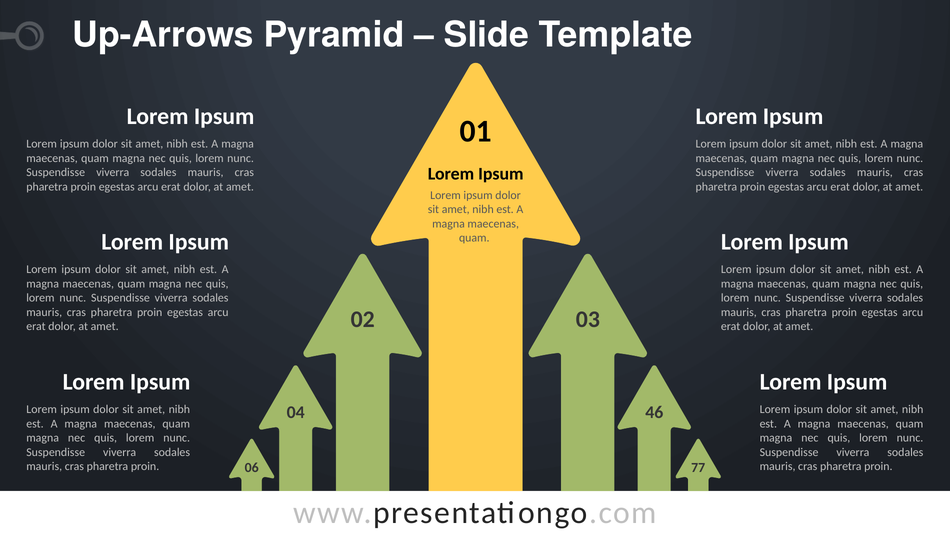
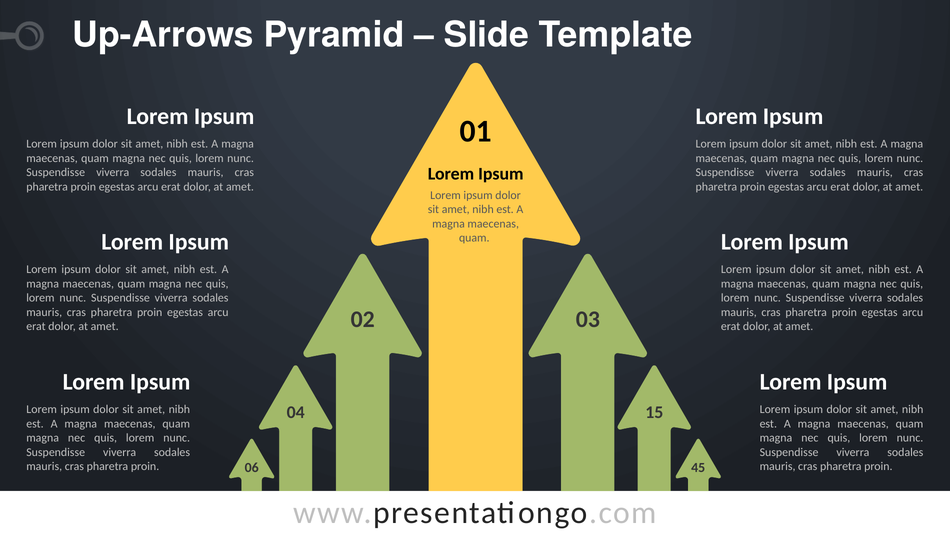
46: 46 -> 15 (654, 413)
77: 77 -> 45 (698, 468)
